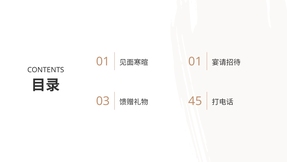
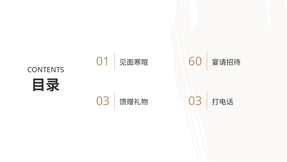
01: 01 -> 60 (195, 61)
45: 45 -> 03 (195, 101)
